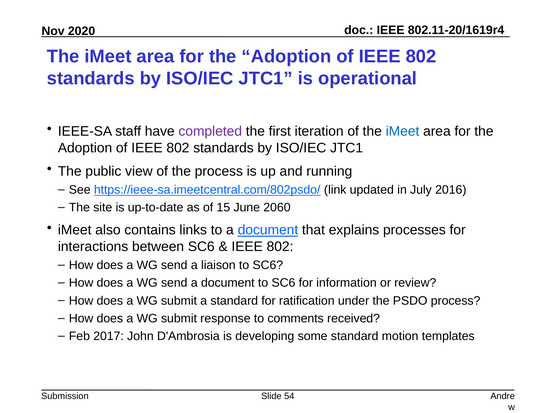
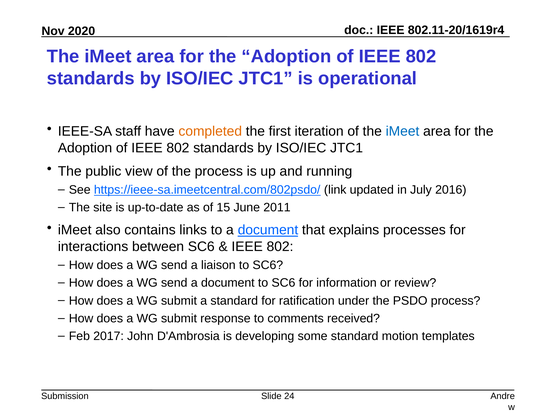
completed colour: purple -> orange (210, 131)
2060: 2060 -> 2011 (277, 208)
54: 54 -> 24 (289, 396)
